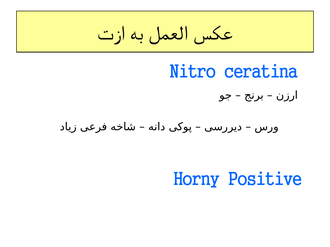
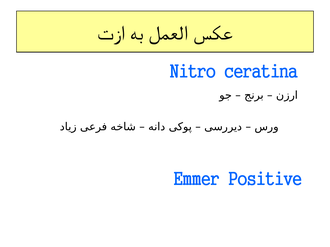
Horny: Horny -> Emmer (197, 179)
